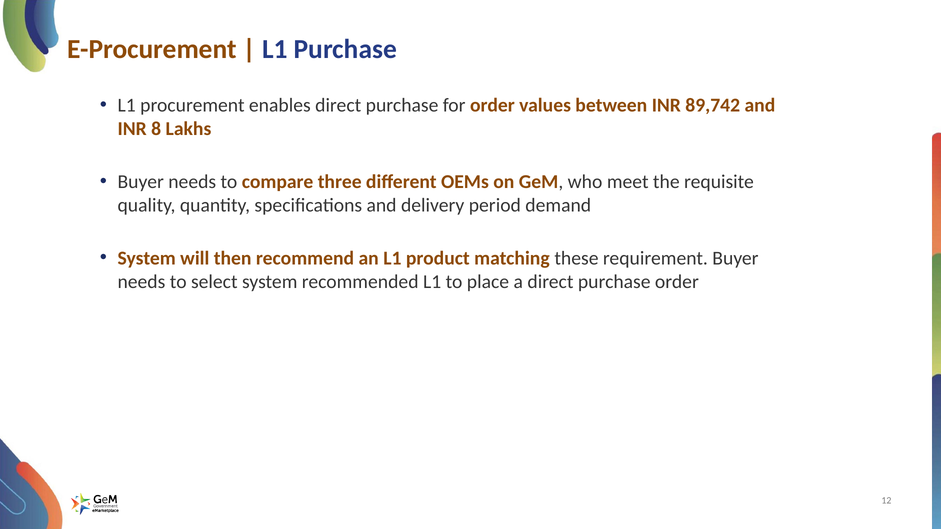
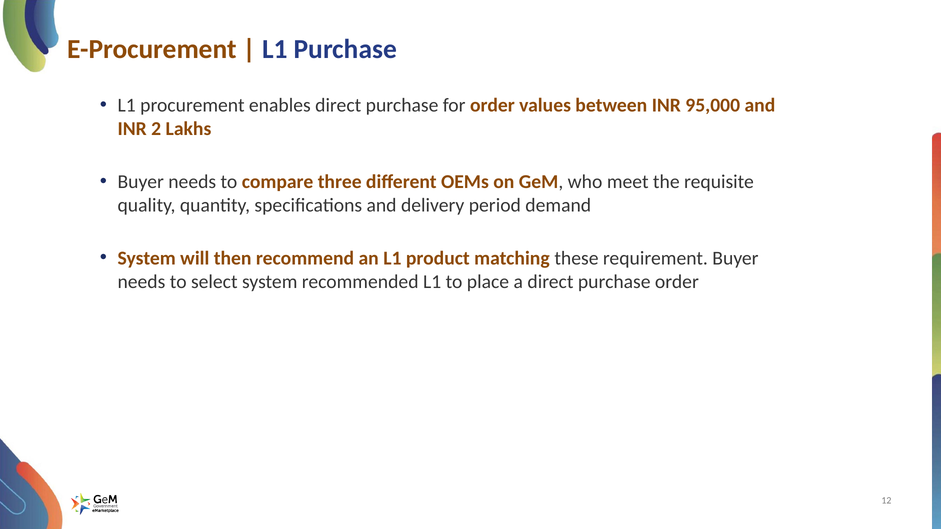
89,742: 89,742 -> 95,000 (713, 105)
8: 8 -> 2 (156, 129)
